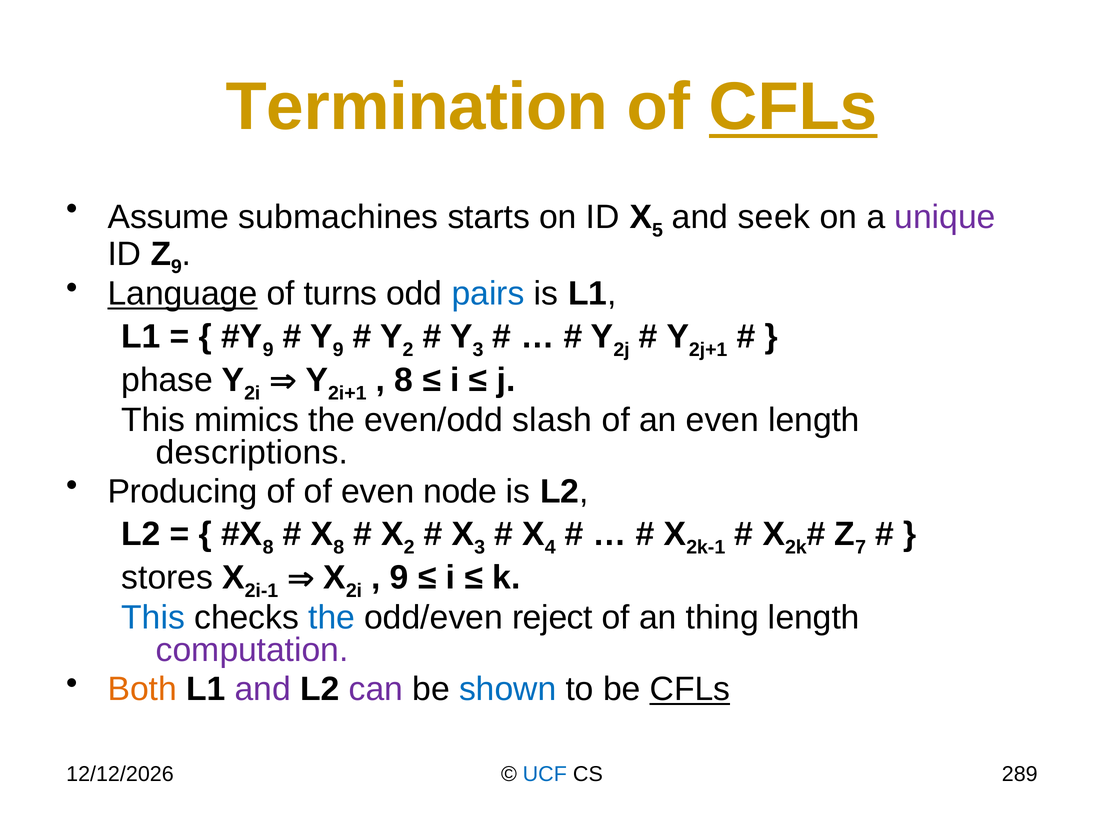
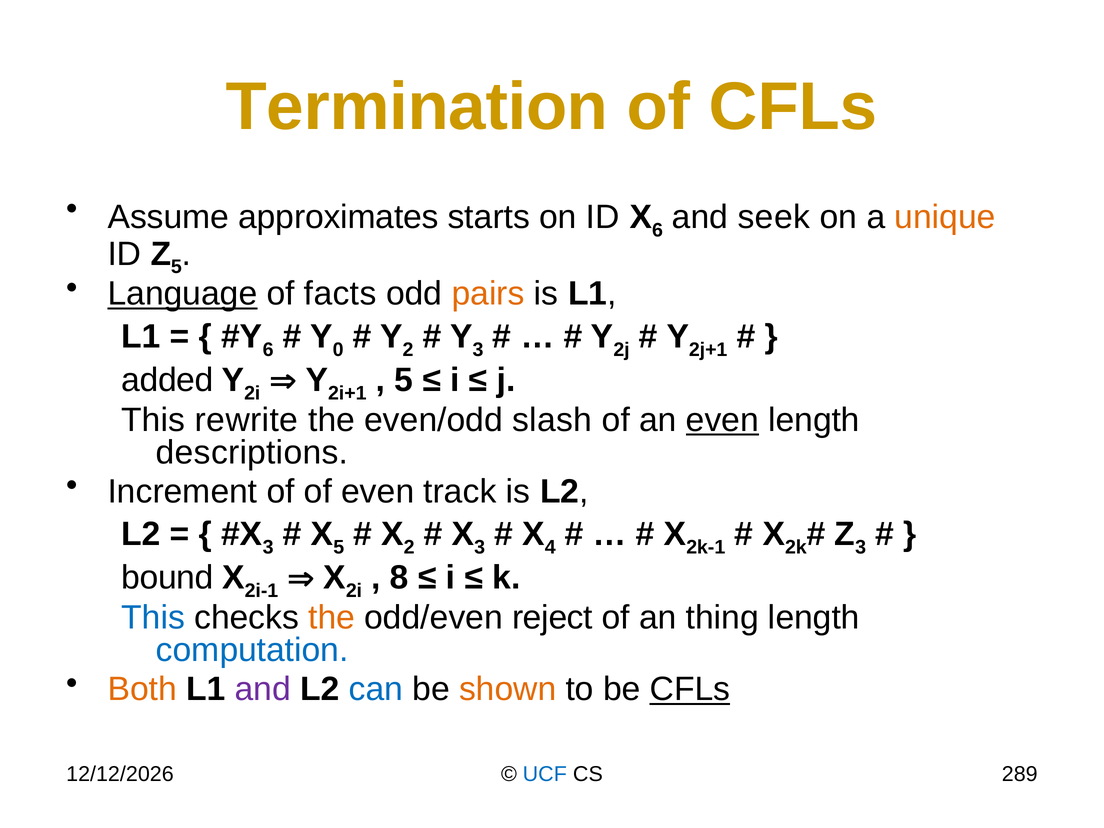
CFLs underline: present -> none (793, 107)
submachines: submachines -> approximates (338, 217)
5: 5 -> 6 (658, 230)
unique colour: purple -> orange (945, 217)
9: 9 -> 5 (176, 267)
turns: turns -> facts (340, 294)
pairs colour: blue -> orange (488, 294)
9: 9 -> 6 (268, 350)
9: 9 -> 0 (338, 350)
phase: phase -> added (167, 380)
8: 8 -> 5 (404, 380)
mimics: mimics -> rewrite (246, 420)
even underline: none -> present (722, 420)
Producing: Producing -> Increment (182, 492)
node: node -> track (460, 492)
8: 8 -> 3 (268, 547)
8: 8 -> 5 (339, 547)
7: 7 -> 3 (861, 547)
stores: stores -> bound (167, 578)
9: 9 -> 8 (399, 578)
the colour: blue -> orange (332, 618)
computation colour: purple -> blue (252, 650)
can colour: purple -> blue (376, 689)
shown colour: blue -> orange (508, 689)
